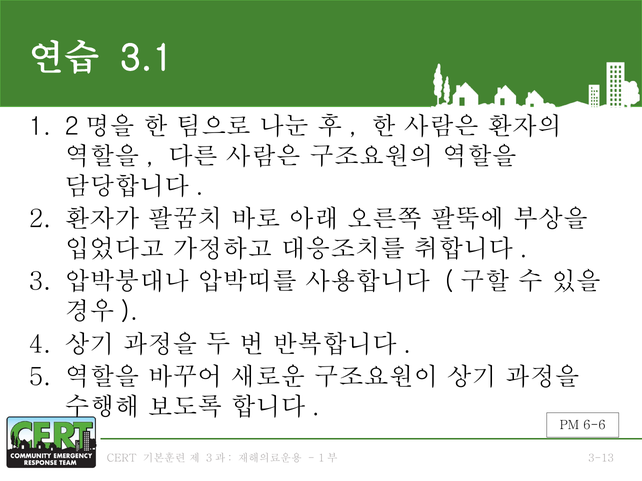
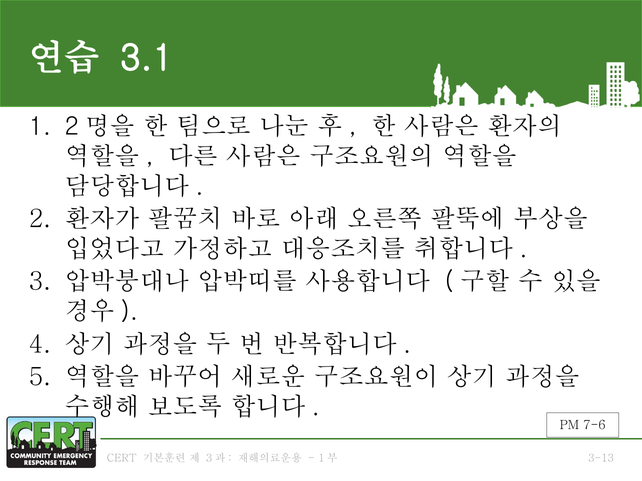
6-6: 6-6 -> 7-6 (594, 425)
